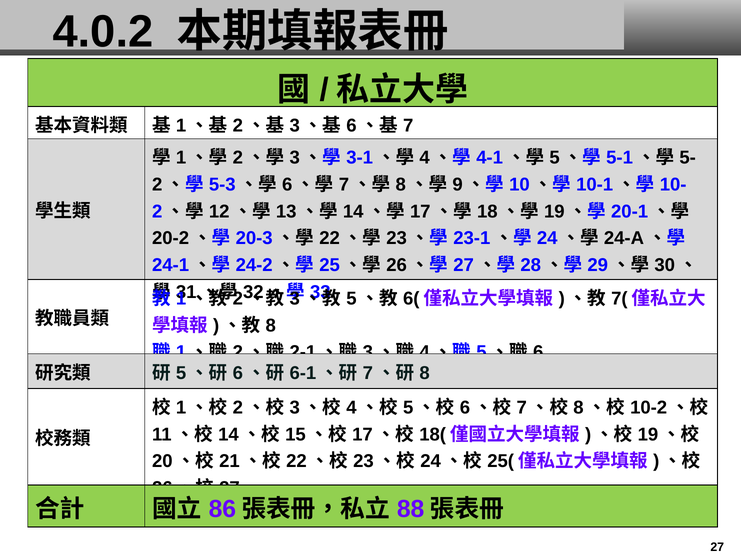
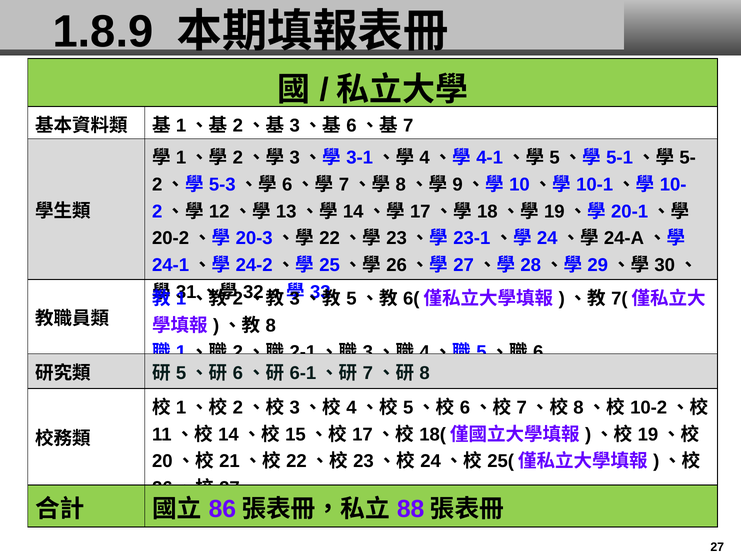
4.0.2: 4.0.2 -> 1.8.9 (103, 32)
